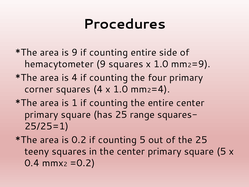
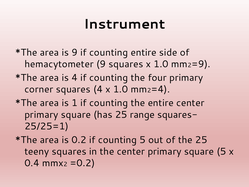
Procedures: Procedures -> Instrument (124, 24)
